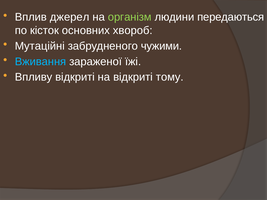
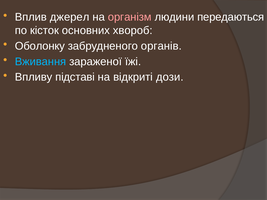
організм colour: light green -> pink (130, 17)
Мутаційні: Мутаційні -> Оболонку (40, 46)
чужими: чужими -> органів (161, 46)
Впливу відкриті: відкриті -> підставі (75, 77)
тому: тому -> дози (170, 77)
